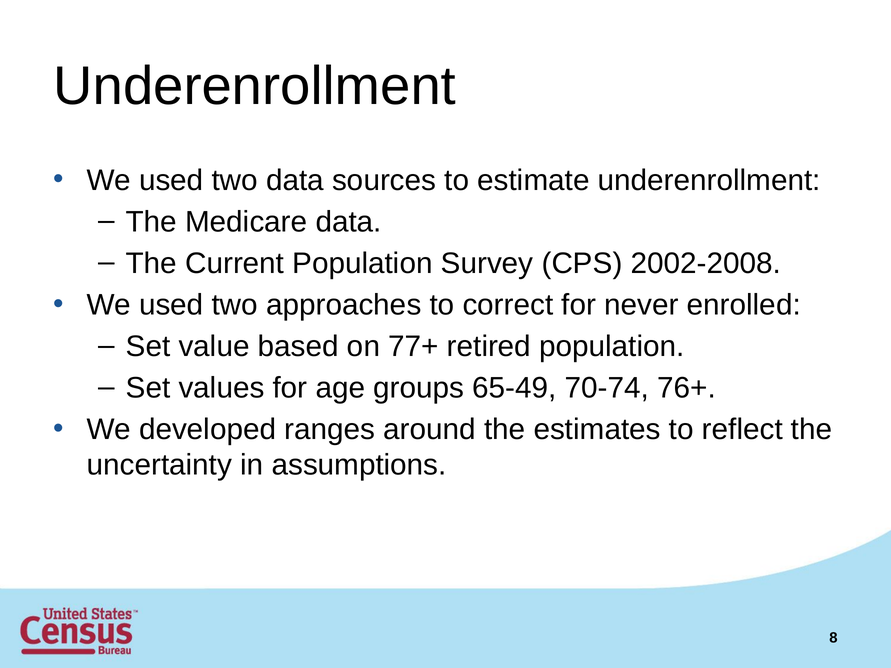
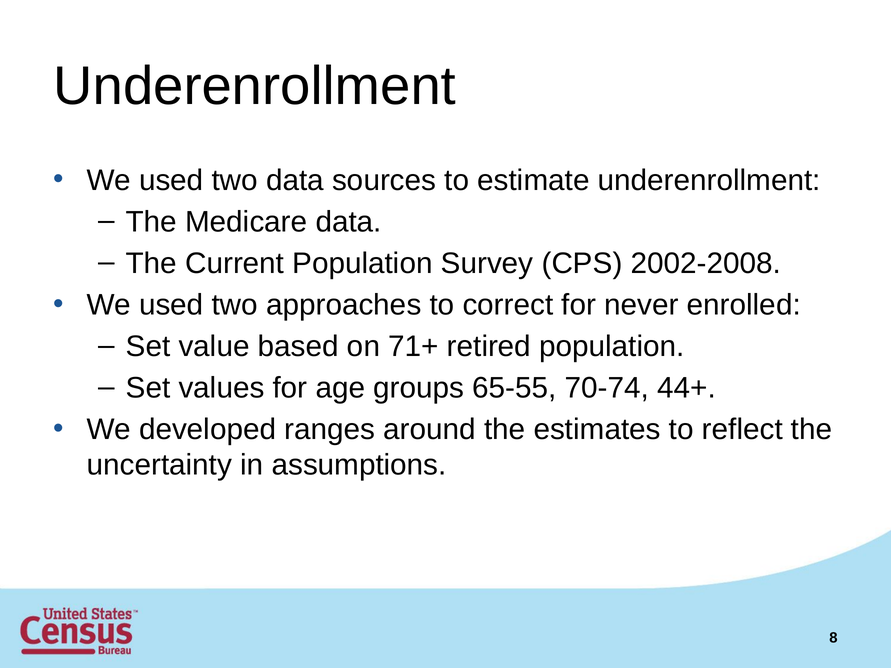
77+: 77+ -> 71+ (413, 347)
65-49: 65-49 -> 65-55 (514, 388)
76+: 76+ -> 44+ (687, 388)
